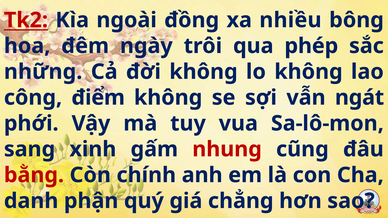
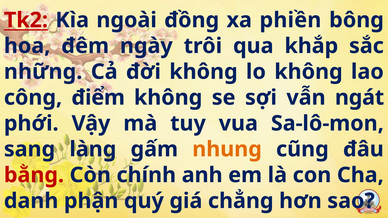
nhiều: nhiều -> phiền (290, 20)
phép: phép -> khắp (311, 46)
xinh: xinh -> làng (93, 149)
nhung colour: red -> orange (227, 149)
